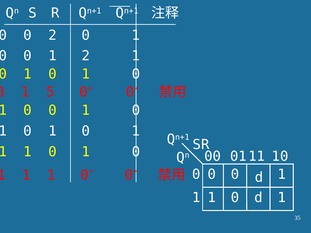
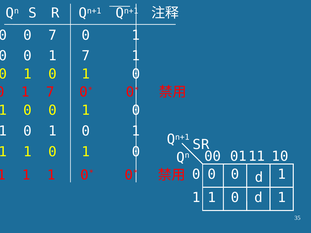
0 2: 2 -> 7 (53, 35)
2: 2 -> 7 (86, 56)
5: 5 -> 7 (50, 92)
